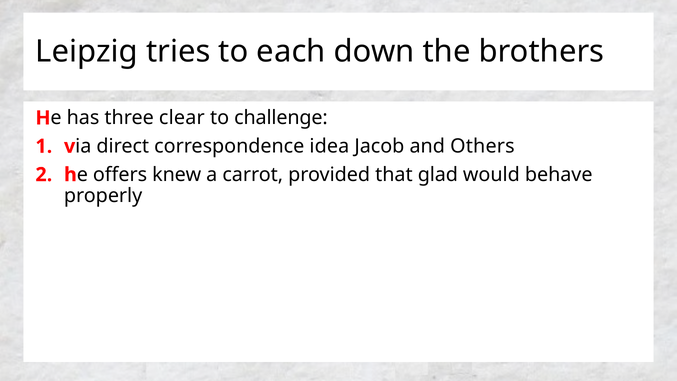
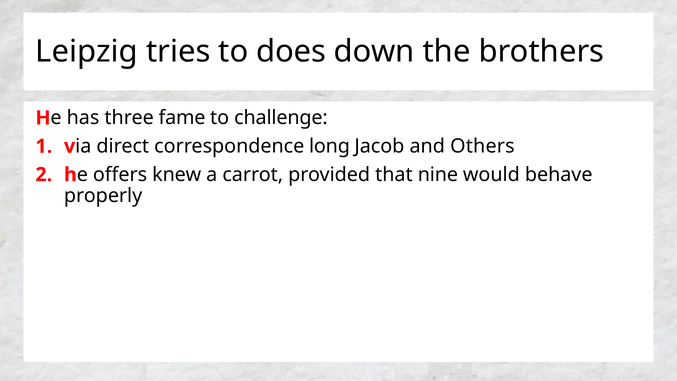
each: each -> does (291, 51)
clear: clear -> fame (182, 118)
idea: idea -> long (330, 146)
glad: glad -> nine (438, 175)
